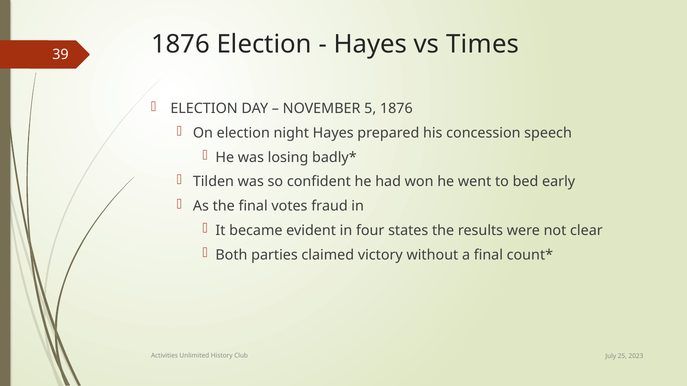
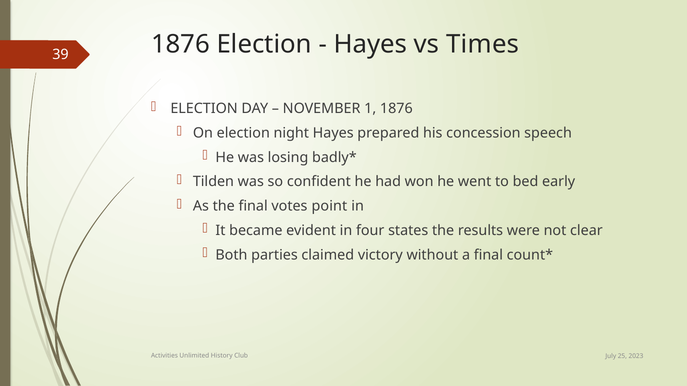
5: 5 -> 1 (370, 109)
fraud: fraud -> point (329, 206)
